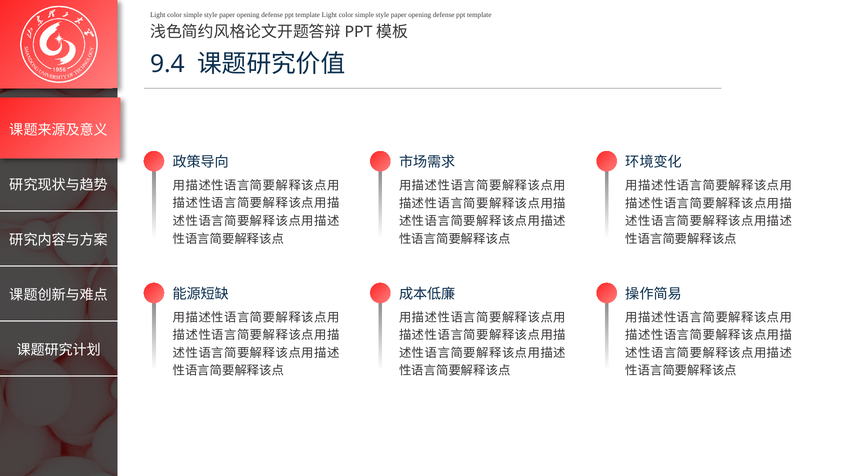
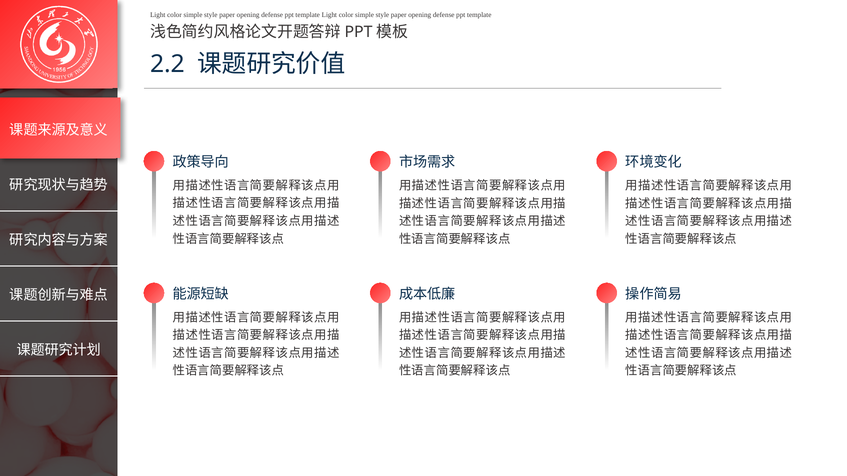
9.4: 9.4 -> 2.2 (168, 64)
